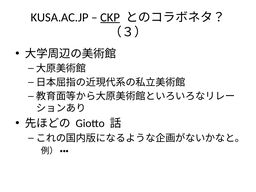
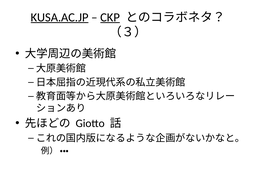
KUSA.AC.JP underline: none -> present (60, 17)
